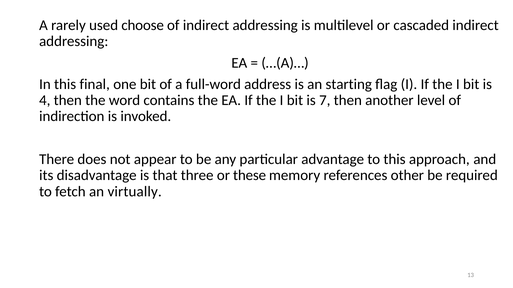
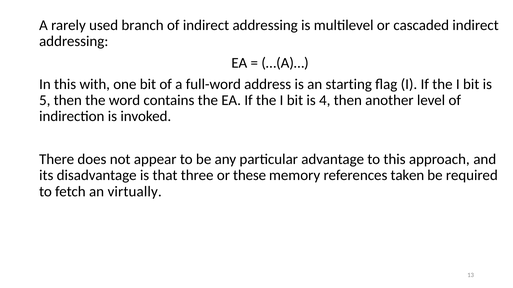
choose: choose -> branch (143, 25)
final: final -> with (95, 84)
4: 4 -> 5 (45, 100)
7: 7 -> 4 (325, 100)
other: other -> taken (407, 176)
